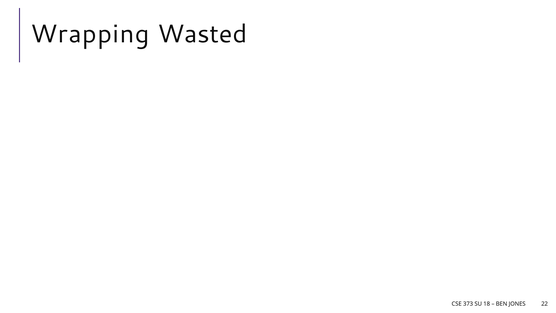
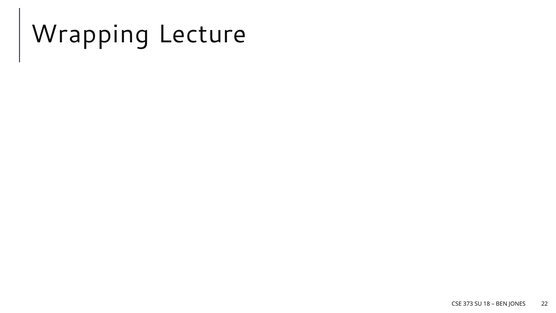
Wasted: Wasted -> Lecture (202, 34)
